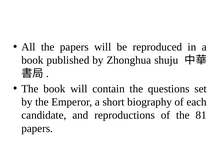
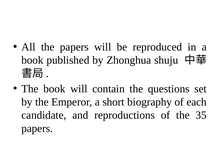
81: 81 -> 35 (201, 115)
